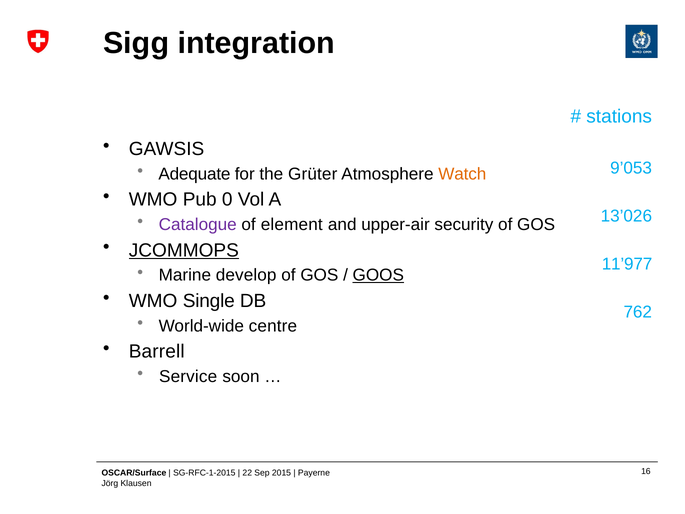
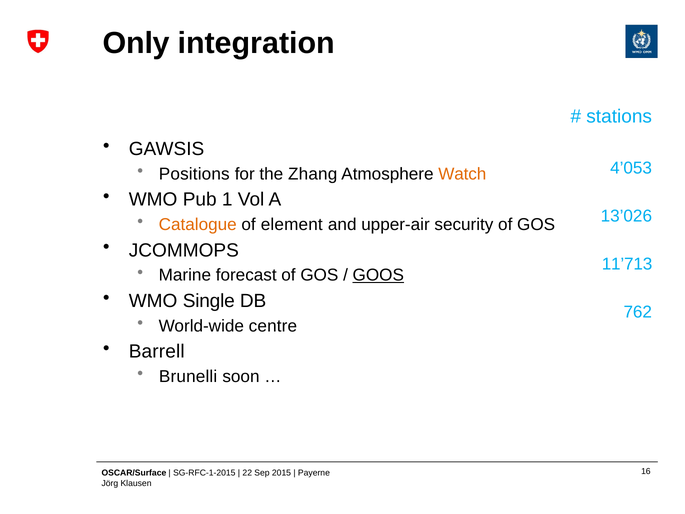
Sigg: Sigg -> Only (136, 43)
9’053: 9’053 -> 4’053 (631, 168)
Adequate: Adequate -> Positions (194, 174)
Grüter: Grüter -> Zhang (313, 174)
0: 0 -> 1 (227, 200)
Catalogue colour: purple -> orange (198, 225)
JCOMMOPS underline: present -> none (184, 250)
11’977: 11’977 -> 11’713 (627, 264)
develop: develop -> forecast (246, 275)
Service: Service -> Brunelli (188, 376)
